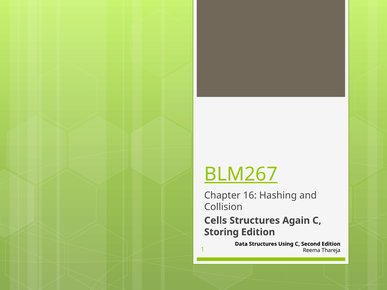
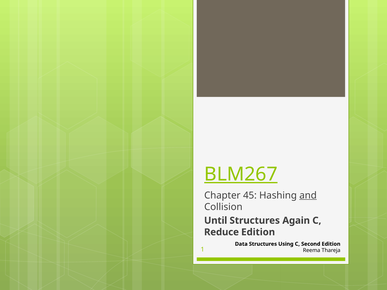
16: 16 -> 45 (250, 196)
and underline: none -> present (308, 196)
Cells: Cells -> Until (216, 221)
Storing: Storing -> Reduce (221, 232)
